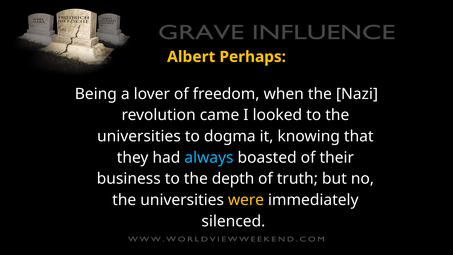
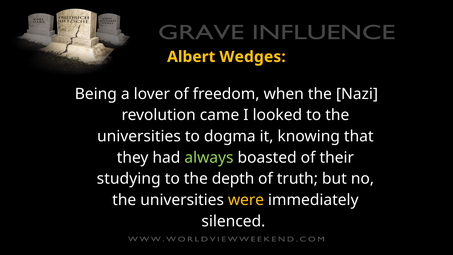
Perhaps: Perhaps -> Wedges (253, 57)
always colour: light blue -> light green (209, 157)
business: business -> studying (129, 179)
